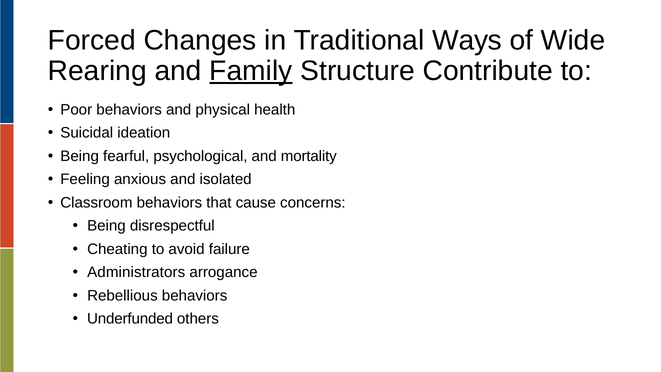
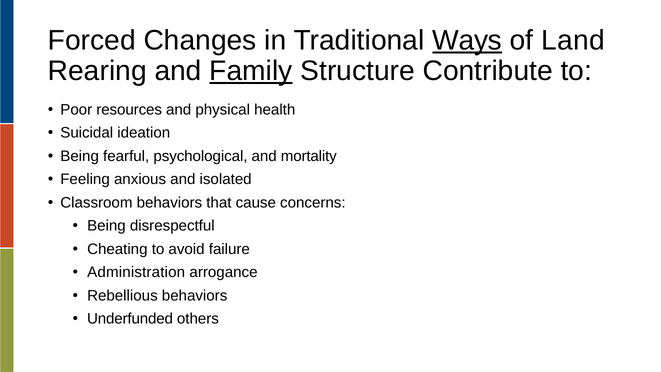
Ways underline: none -> present (467, 40)
Wide: Wide -> Land (573, 40)
Poor behaviors: behaviors -> resources (129, 110)
Administrators: Administrators -> Administration (136, 272)
